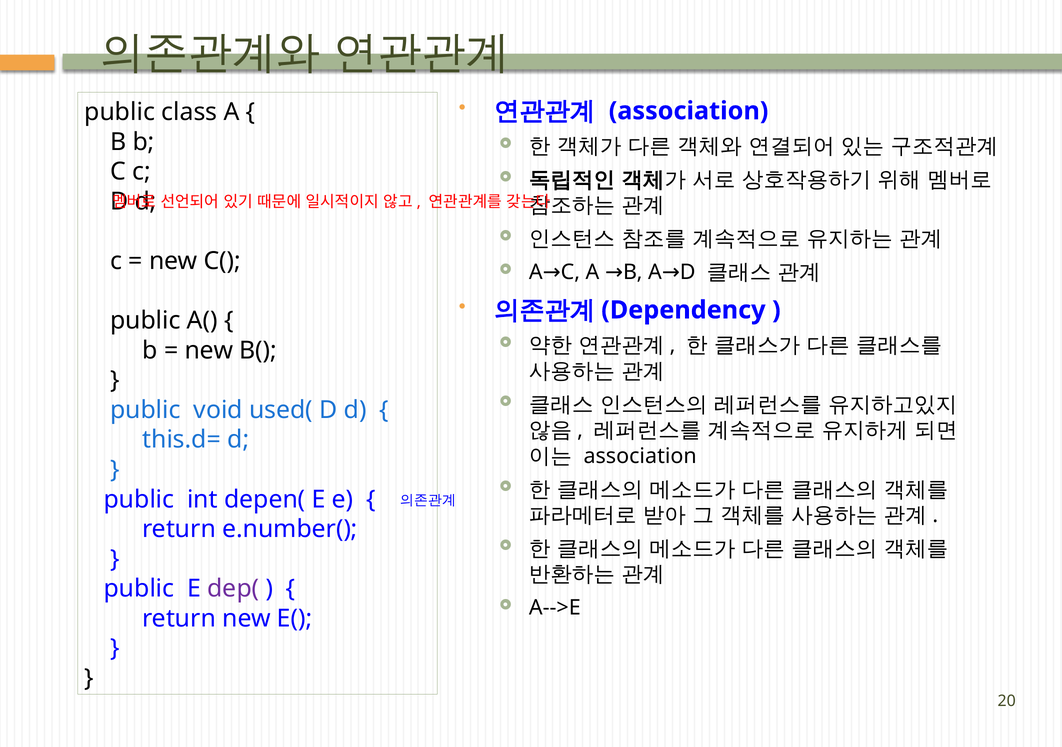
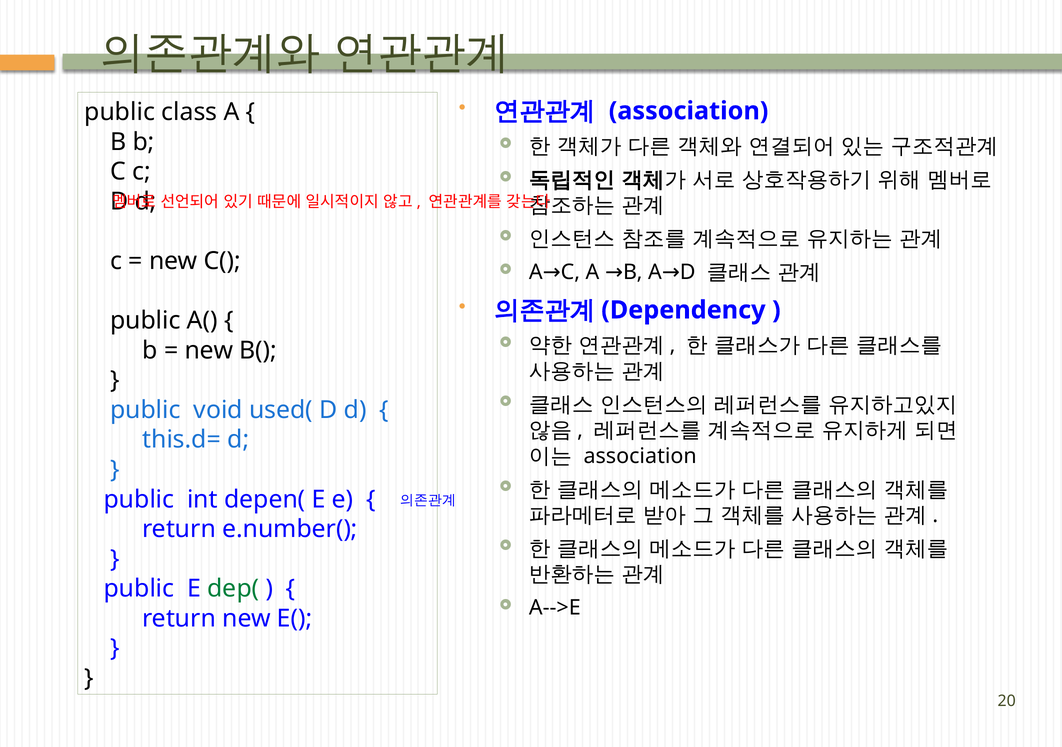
dep( colour: purple -> green (233, 589)
